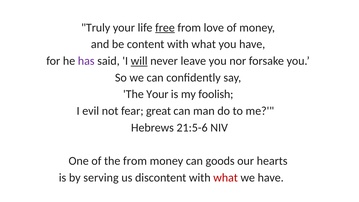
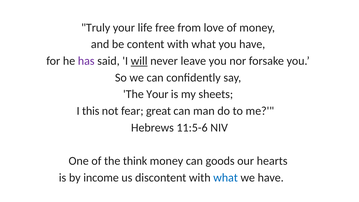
free underline: present -> none (165, 28)
foolish: foolish -> sheets (216, 94)
evil: evil -> this (91, 111)
21:5-6: 21:5-6 -> 11:5-6 (192, 128)
the from: from -> think (135, 161)
serving: serving -> income (101, 178)
what colour: red -> blue (226, 178)
